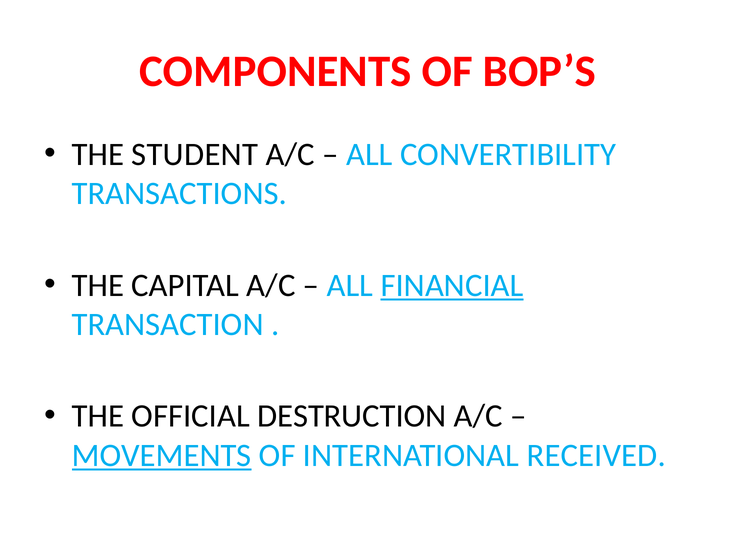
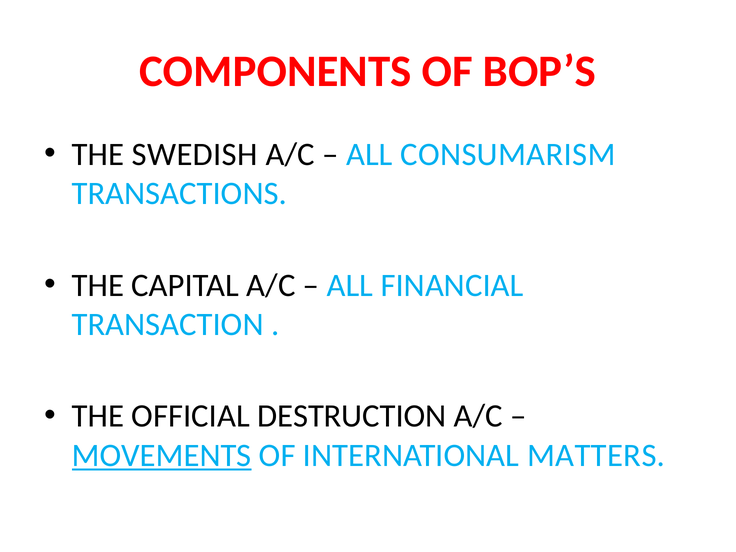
STUDENT: STUDENT -> SWEDISH (195, 154)
CONVERTIBILITY: CONVERTIBILITY -> CONSUMARISM (508, 154)
FINANCIAL underline: present -> none (452, 285)
RECEIVED: RECEIVED -> MATTERS (596, 455)
